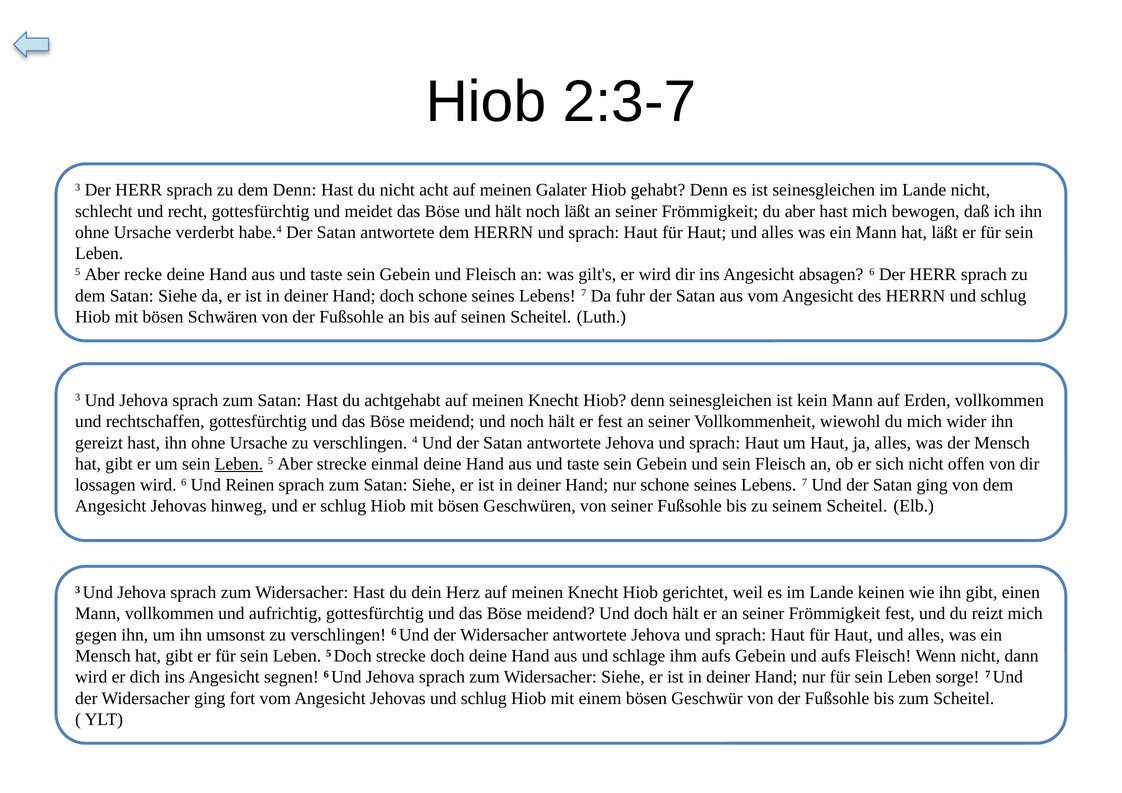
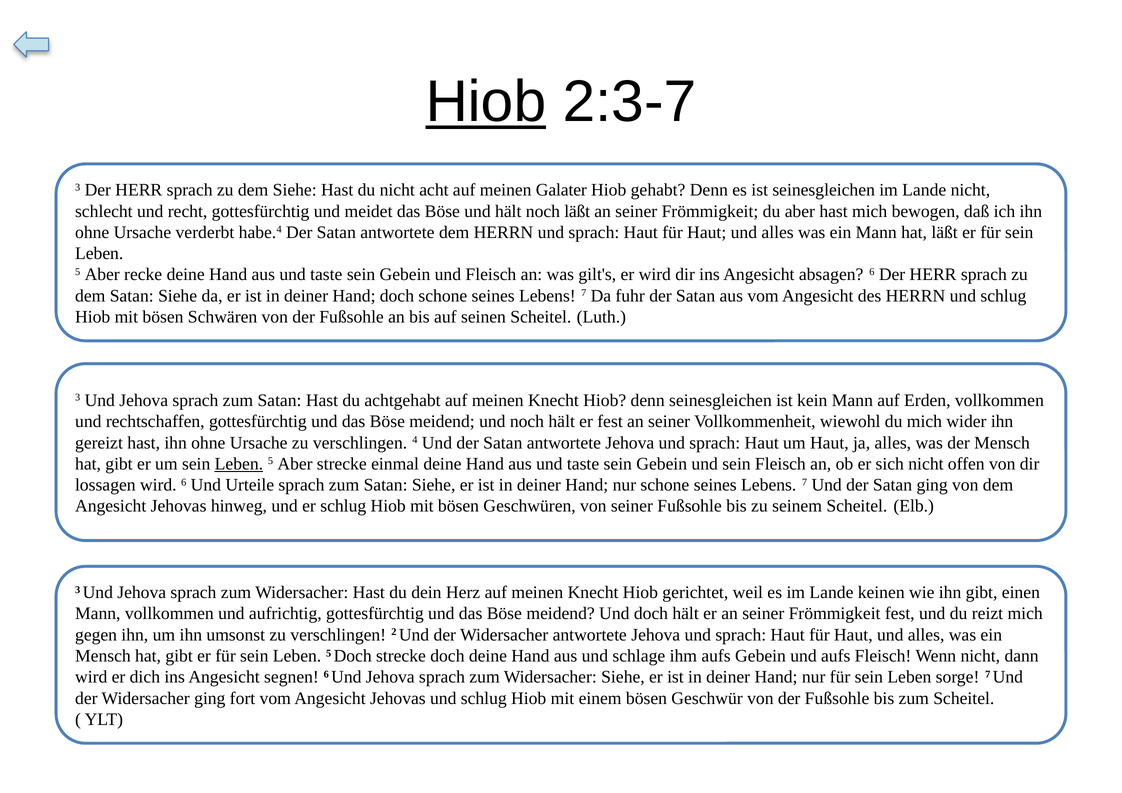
Hiob underline: none -> present (486, 102)
dem Denn: Denn -> Siehe (295, 190)
Reinen: Reinen -> Urteile (250, 485)
verschlingen 6: 6 -> 2 (394, 632)
